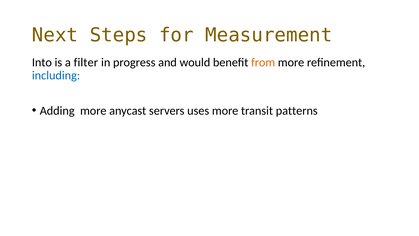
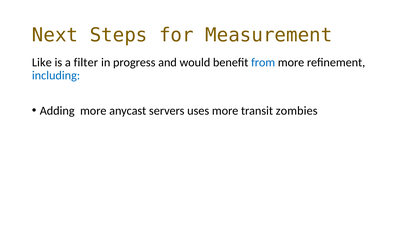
Into: Into -> Like (42, 62)
from colour: orange -> blue (263, 62)
patterns: patterns -> zombies (297, 111)
